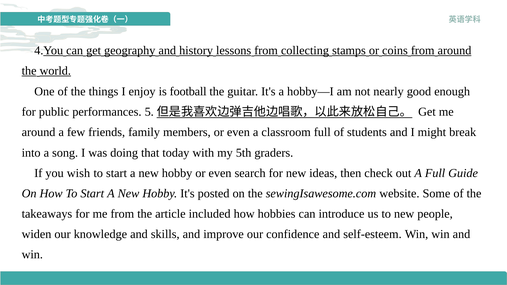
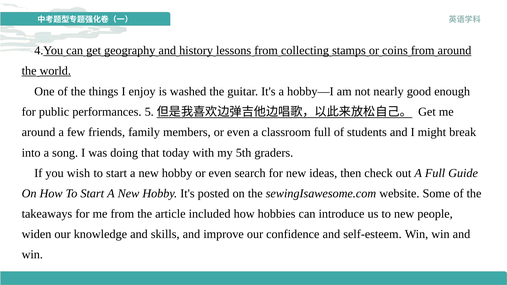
football: football -> washed (188, 92)
